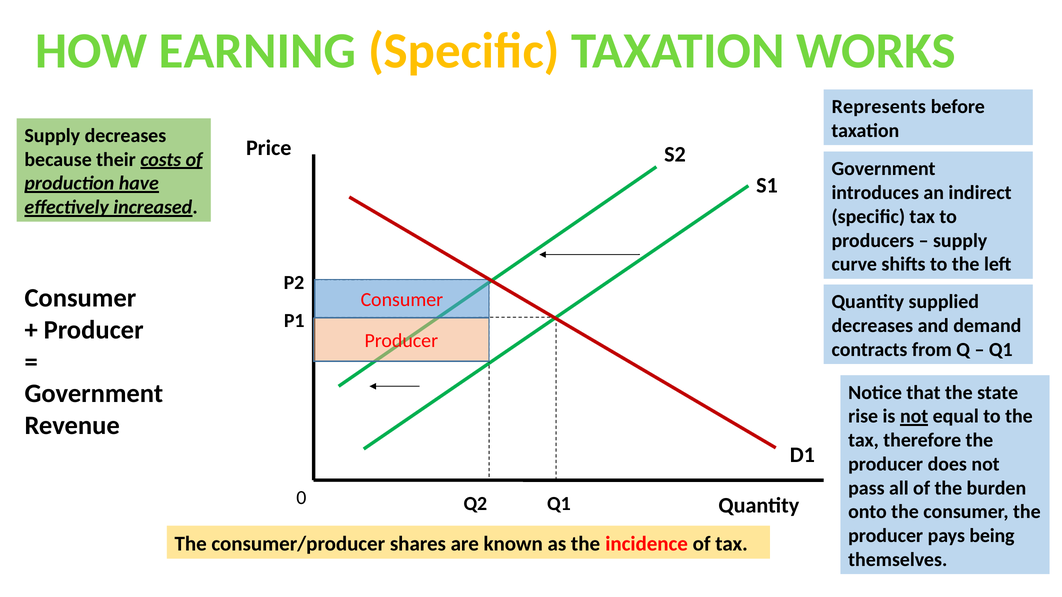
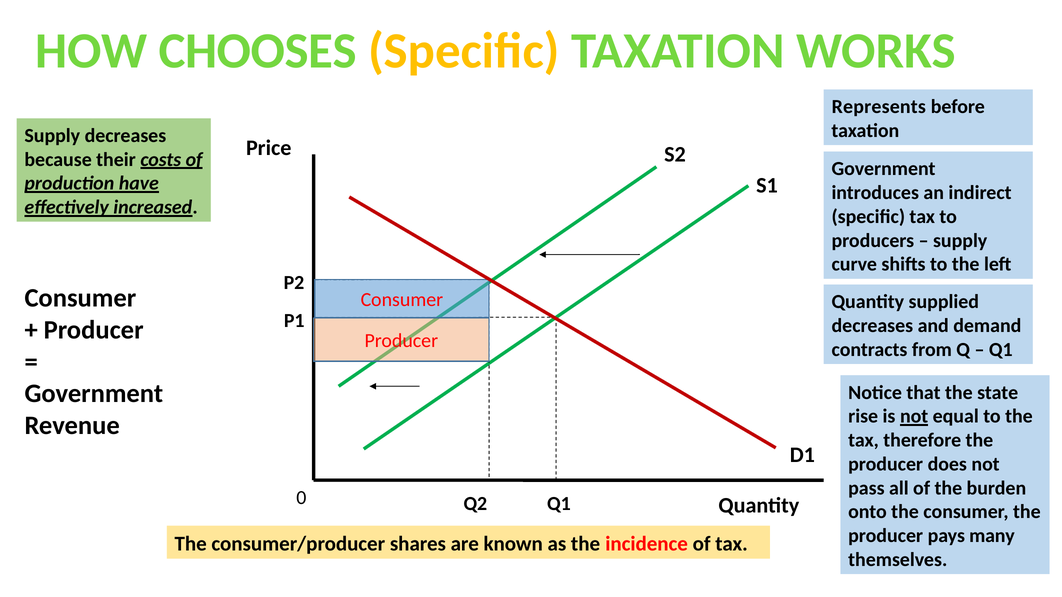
EARNING: EARNING -> CHOOSES (258, 51)
being: being -> many (992, 536)
